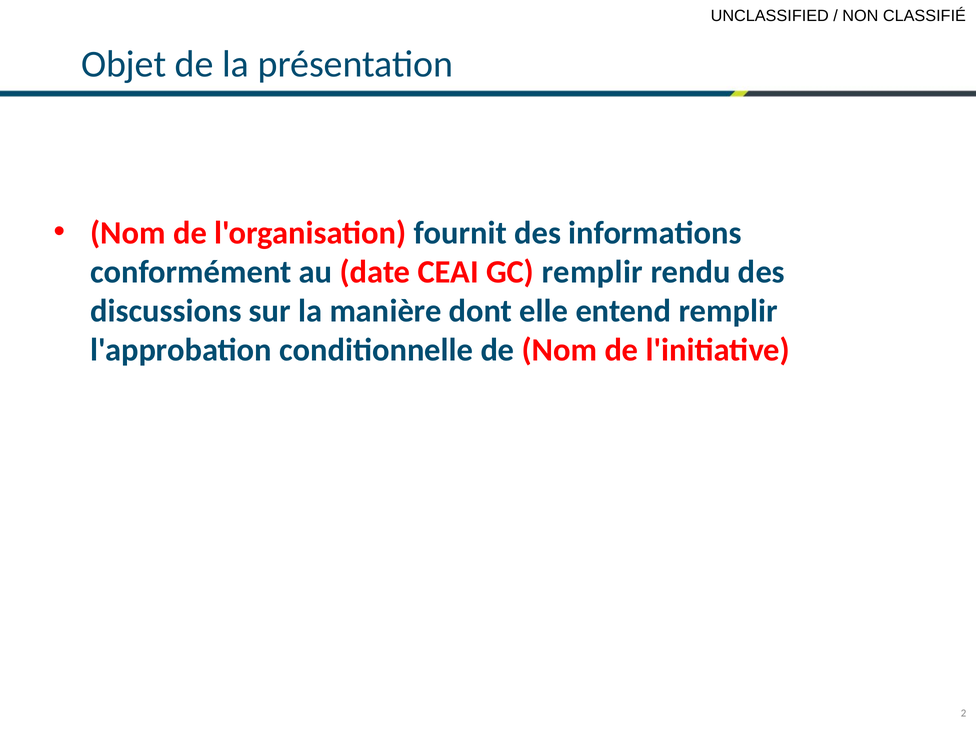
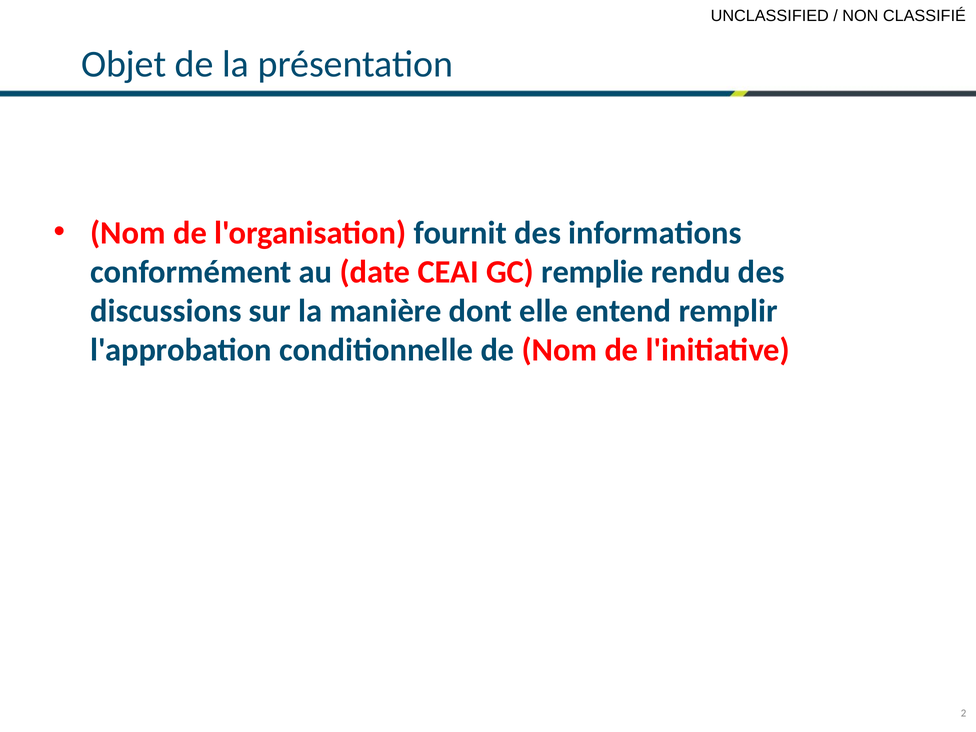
GC remplir: remplir -> remplie (593, 272)
